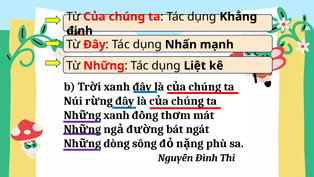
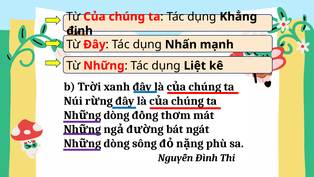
xanh: xanh -> dòng (116, 115)
